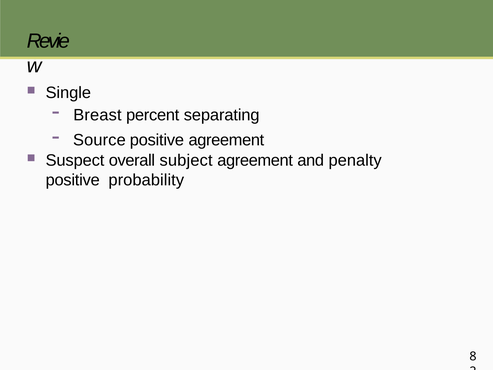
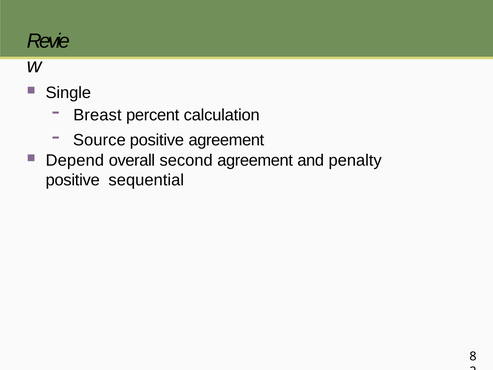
separating: separating -> calculation (222, 115)
Suspect: Suspect -> Depend (75, 160)
subject: subject -> second (186, 160)
probability: probability -> sequential (146, 180)
